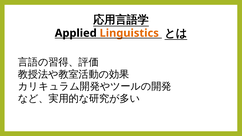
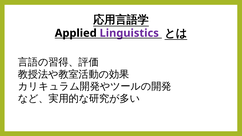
Linguistics colour: orange -> purple (129, 33)
